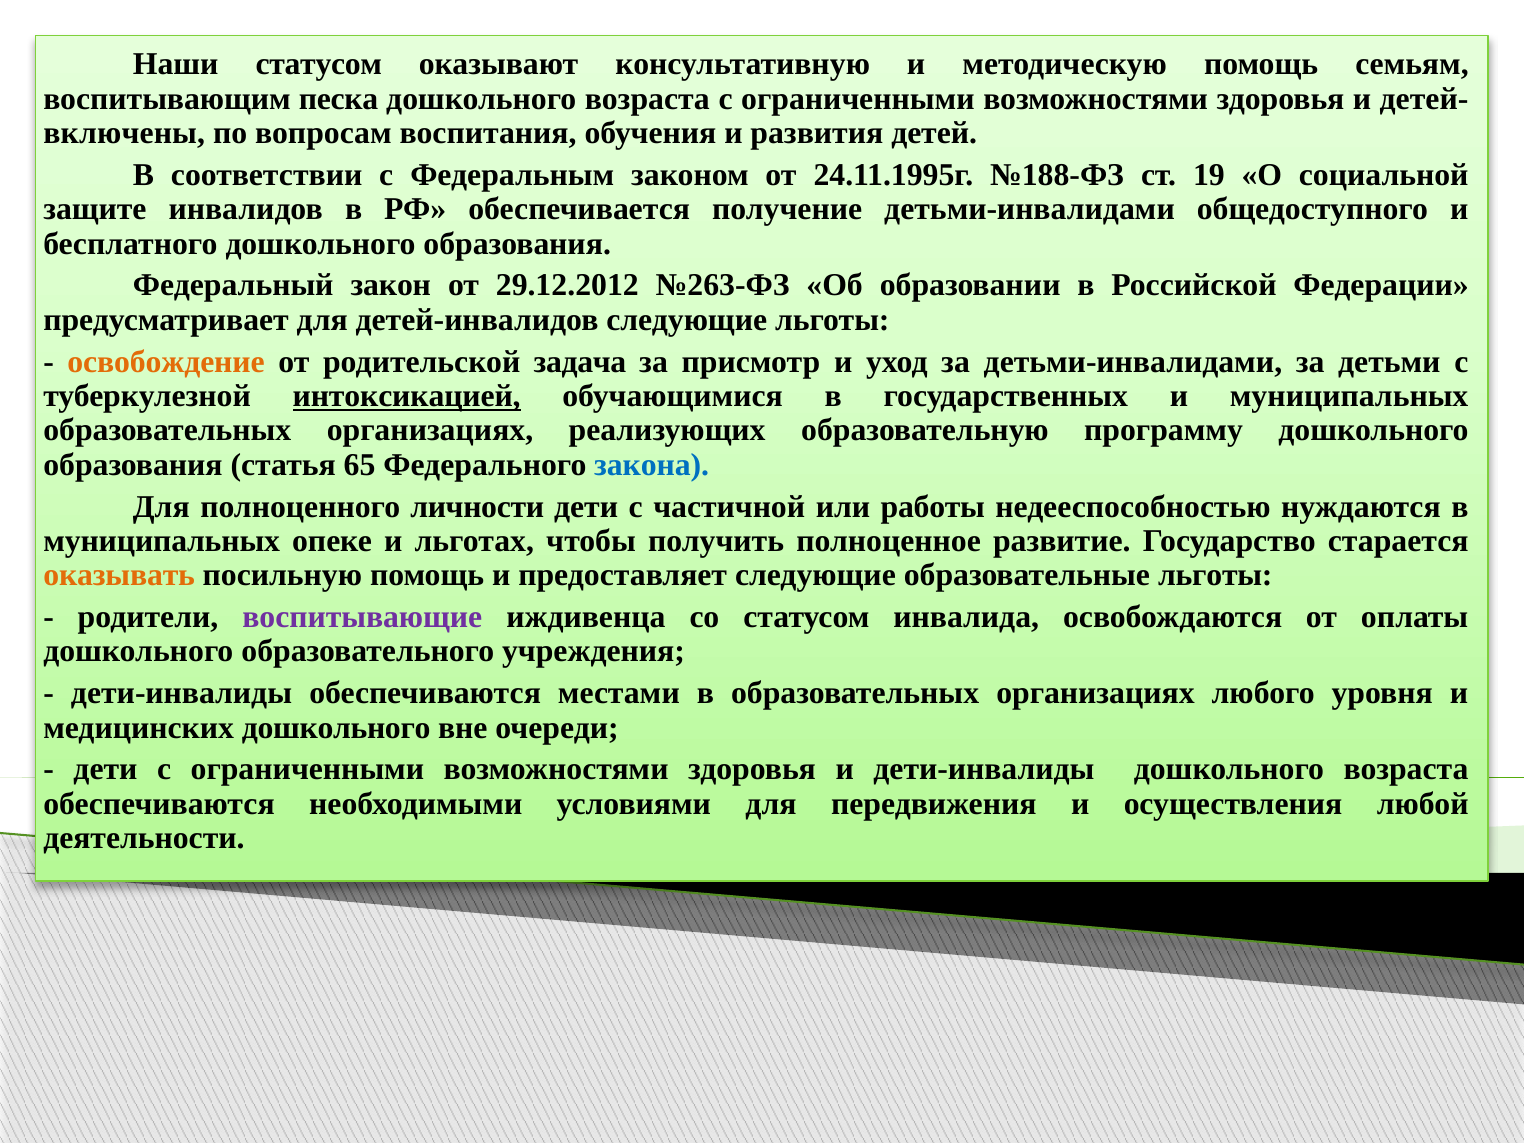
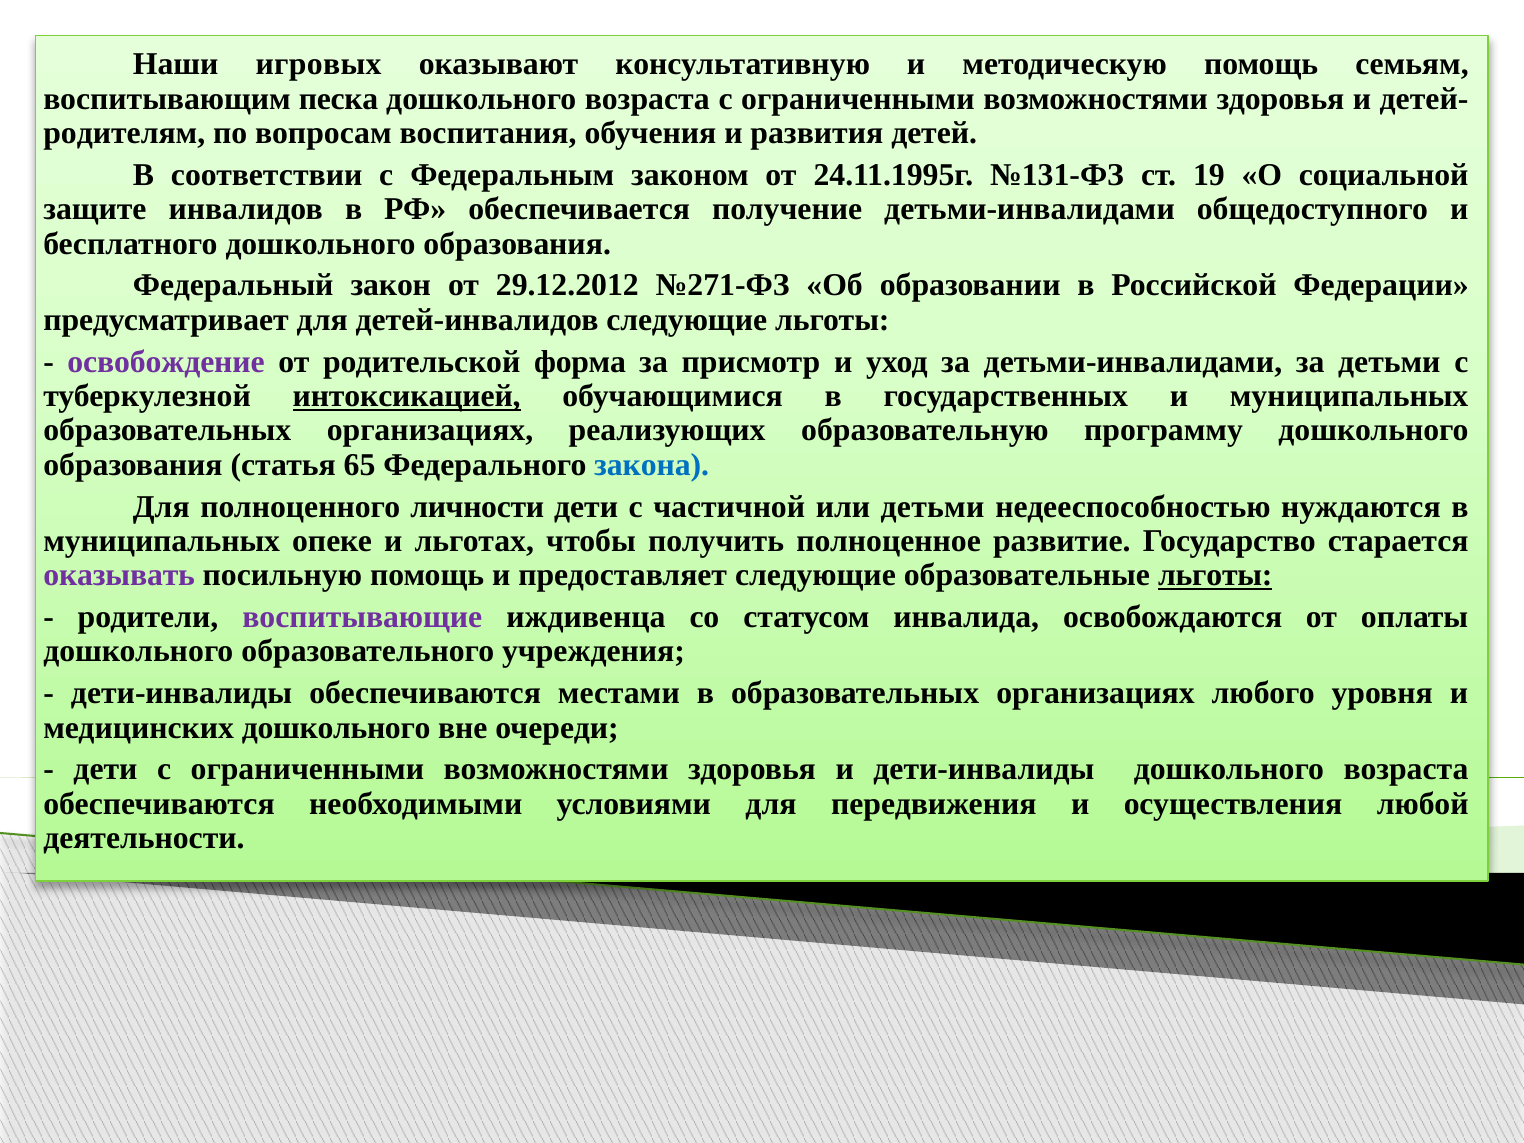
Наши статусом: статусом -> игровых (319, 64)
включены: включены -> родителям (124, 133)
№188-ФЗ: №188-ФЗ -> №131-ФЗ (1057, 175)
№263-ФЗ: №263-ФЗ -> №271-ФЗ (723, 286)
освобождение colour: orange -> purple (166, 362)
задача: задача -> форма (580, 362)
или работы: работы -> детьми (933, 507)
оказывать colour: orange -> purple (119, 575)
льготы underline: none -> present (1215, 575)
